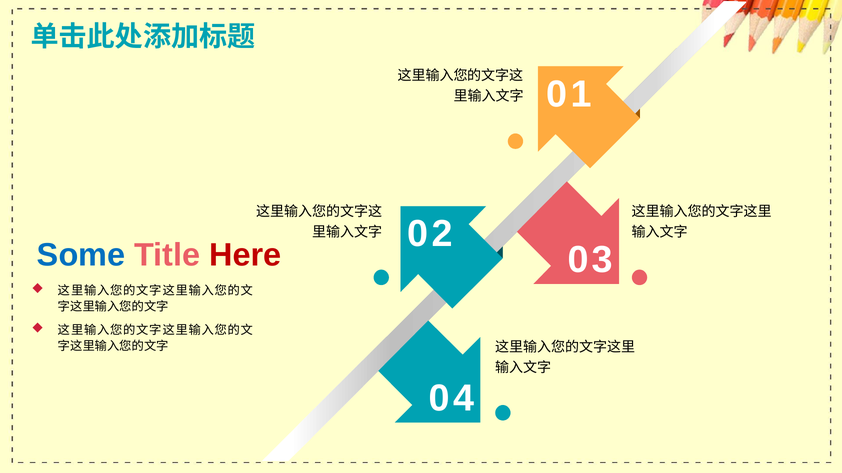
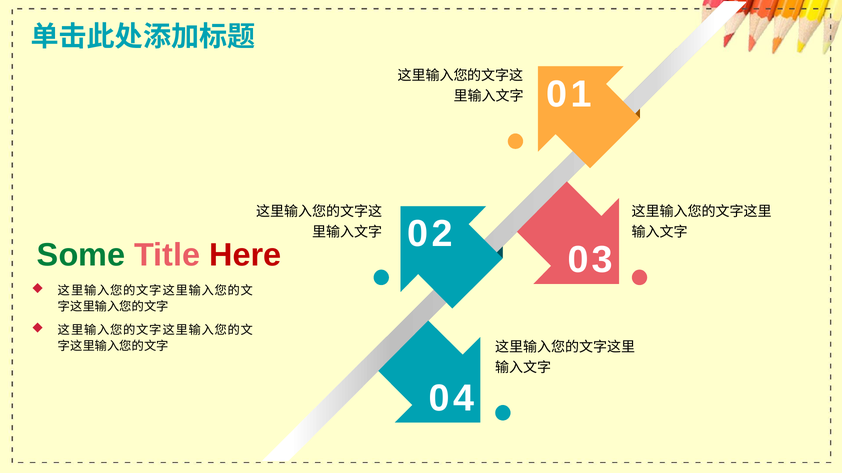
Some colour: blue -> green (81, 256)
